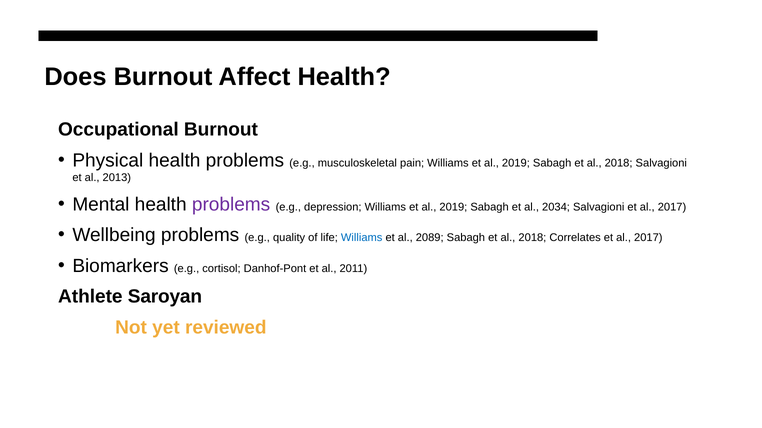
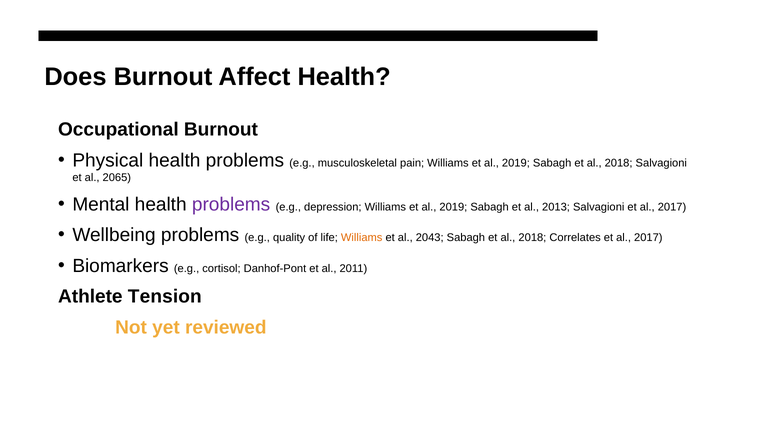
2013: 2013 -> 2065 (117, 178)
2034: 2034 -> 2013 (556, 207)
Williams colour: blue -> orange (362, 238)
2089: 2089 -> 2043 (430, 238)
Saroyan: Saroyan -> Tension (165, 297)
